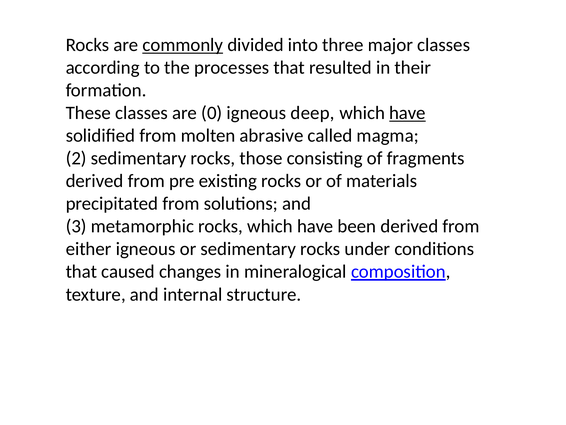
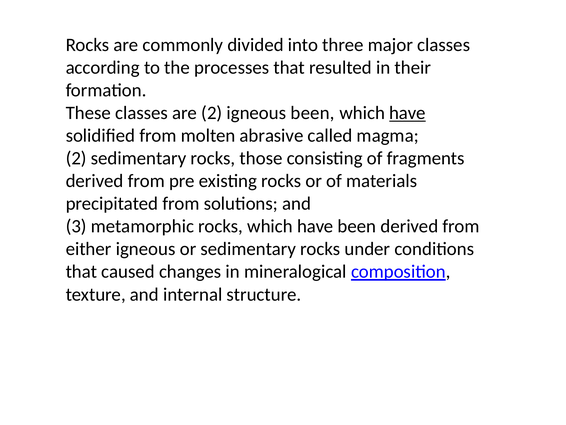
commonly underline: present -> none (183, 45)
are 0: 0 -> 2 (212, 113)
igneous deep: deep -> been (313, 113)
